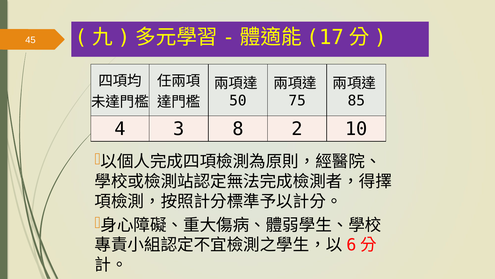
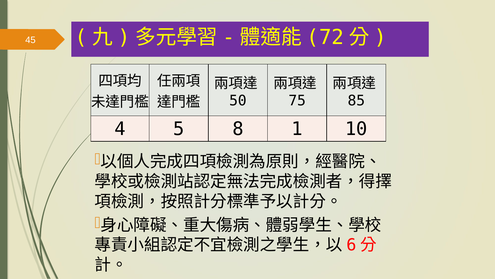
17: 17 -> 72 (325, 37)
3: 3 -> 5 (179, 129)
2: 2 -> 1 (297, 129)
